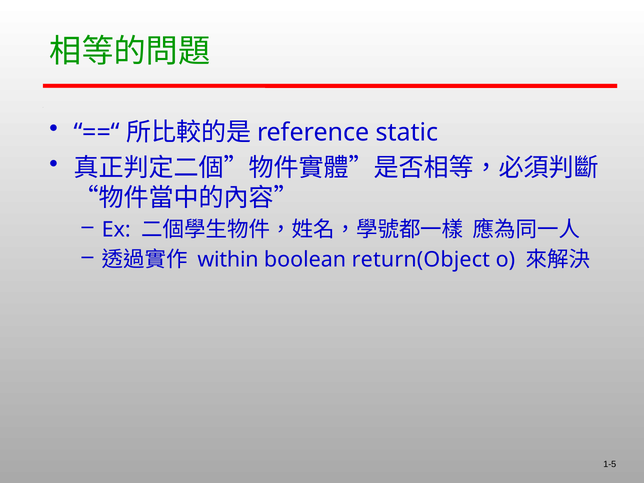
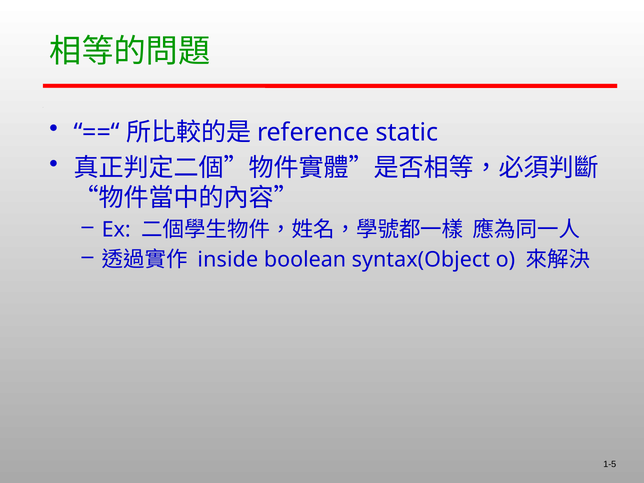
within: within -> inside (228, 260)
return(Object: return(Object -> syntax(Object (421, 260)
